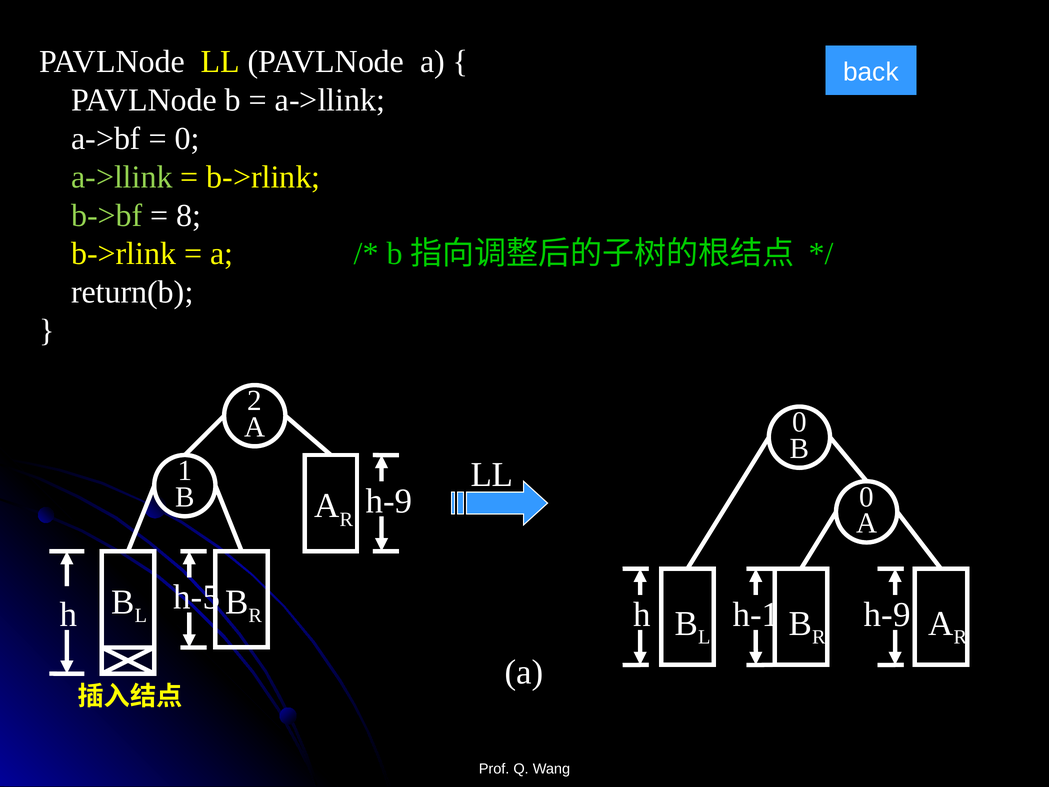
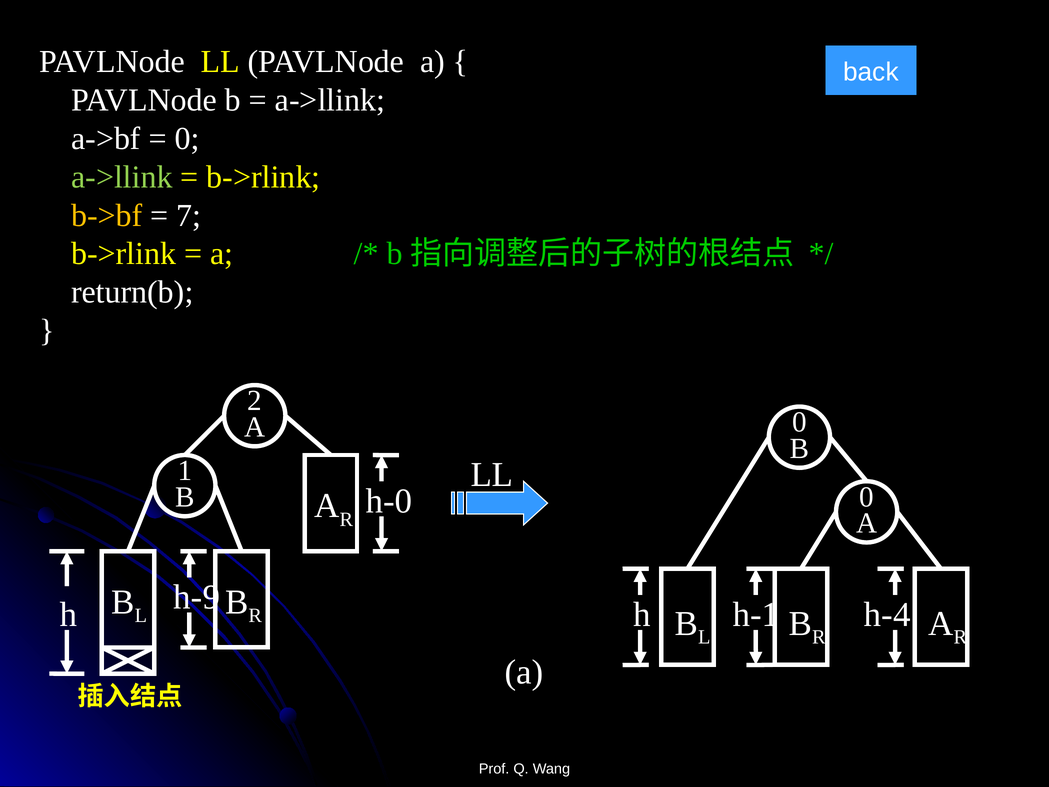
b->bf colour: light green -> yellow (107, 215)
8: 8 -> 7 (189, 215)
h-9: h-9 -> h-0 (389, 501)
h-5: h-5 -> h-9 (197, 597)
h-1 h-9: h-9 -> h-4 (887, 615)
